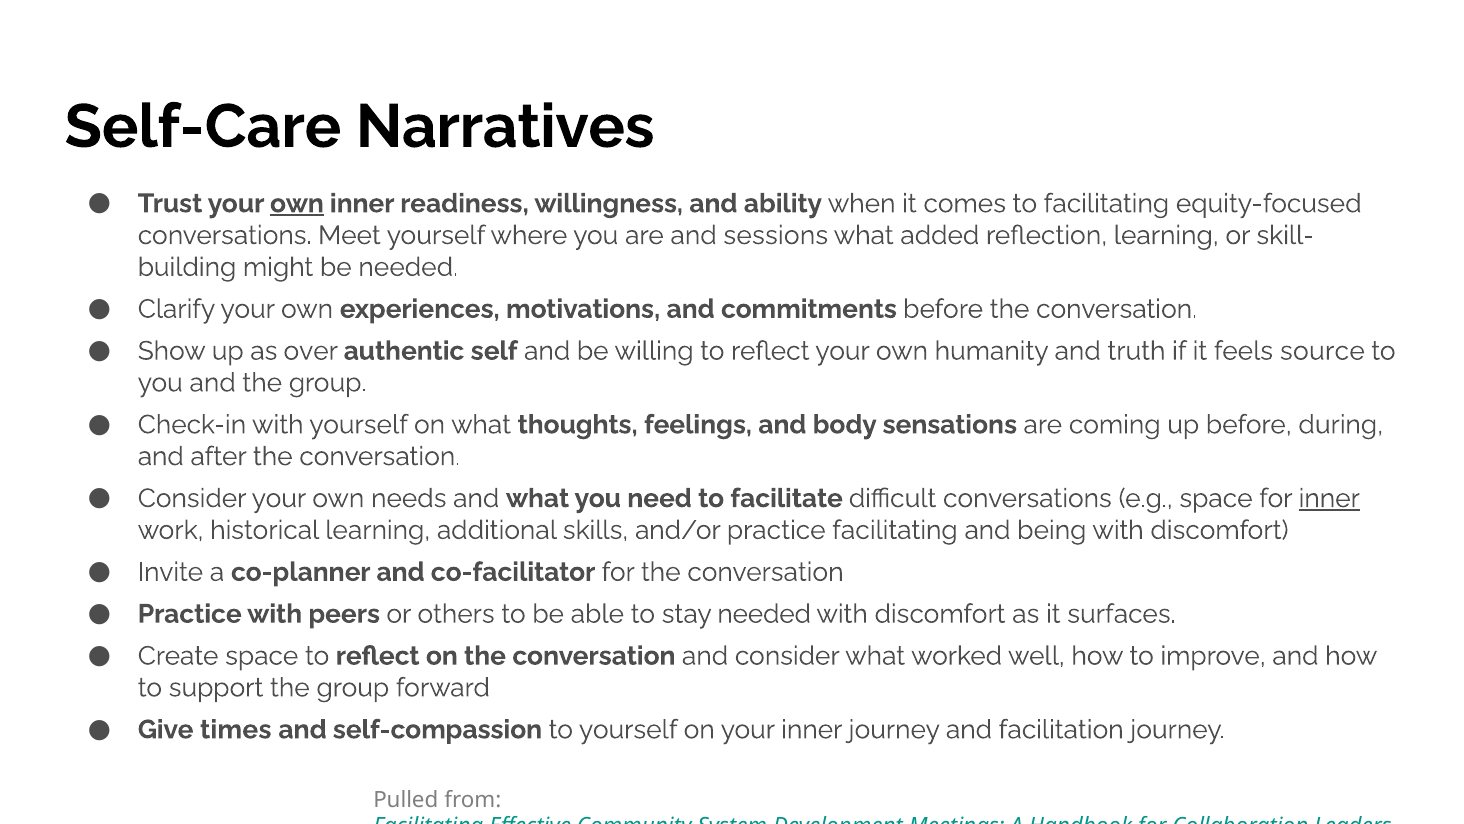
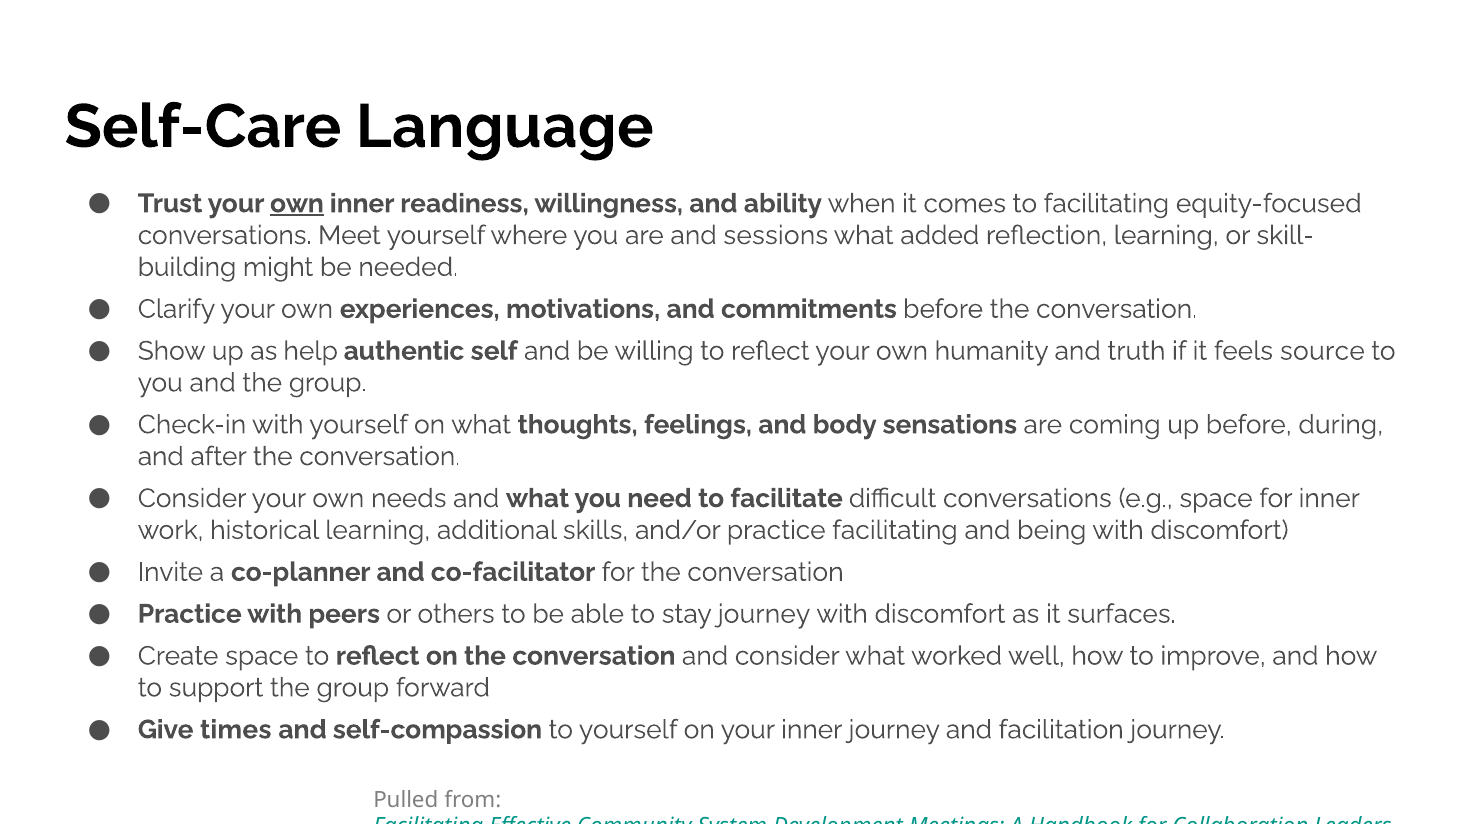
Narratives: Narratives -> Language (505, 127)
over: over -> help (311, 351)
inner underline: present -> none (1329, 498)
stay needed: needed -> journey (764, 614)
